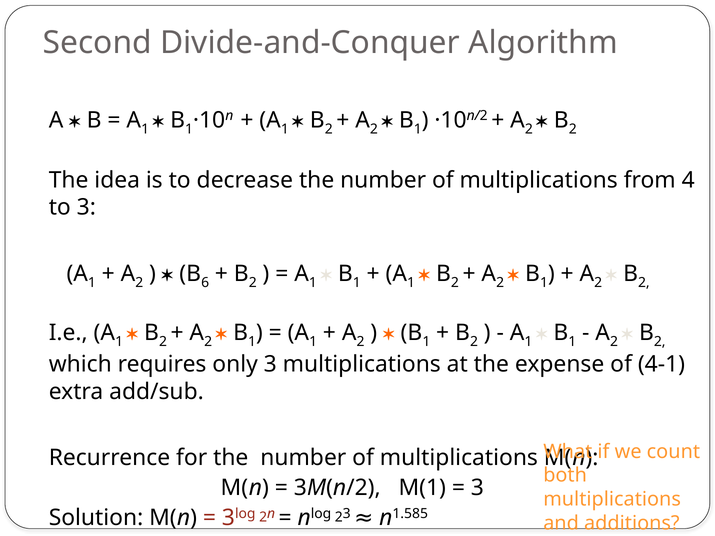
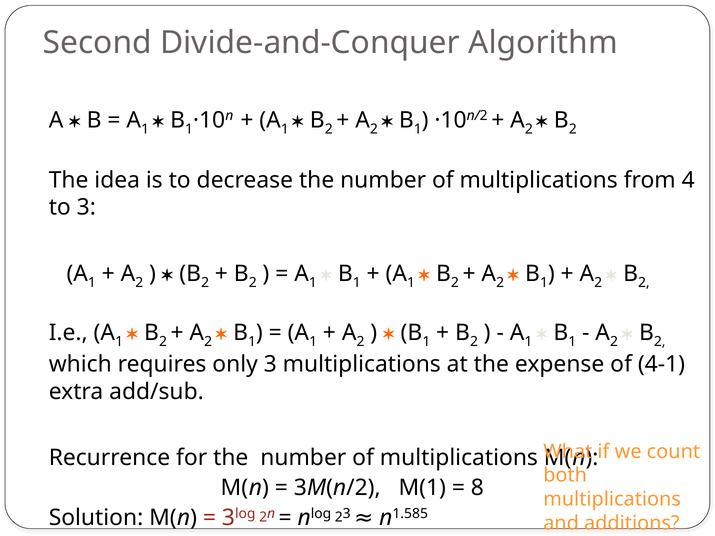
6: 6 -> 2 (205, 283)
3: 3 -> 8 (477, 488)
